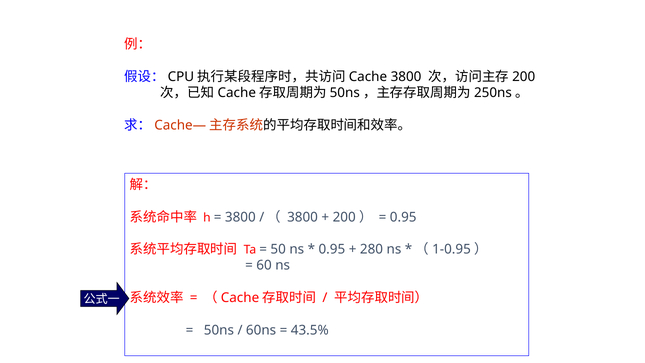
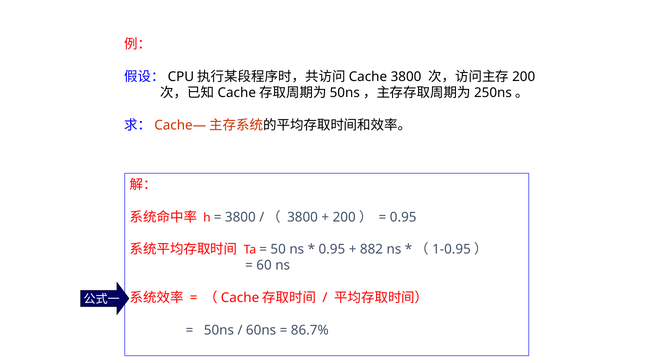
280: 280 -> 882 (372, 249)
43.5%: 43.5% -> 86.7% (310, 330)
